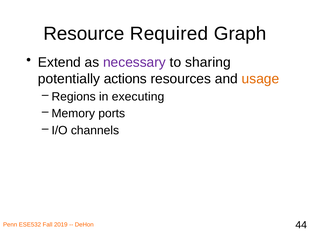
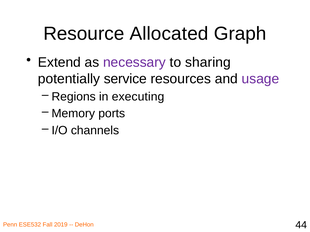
Required: Required -> Allocated (169, 34)
actions: actions -> service (125, 79)
usage colour: orange -> purple (260, 79)
